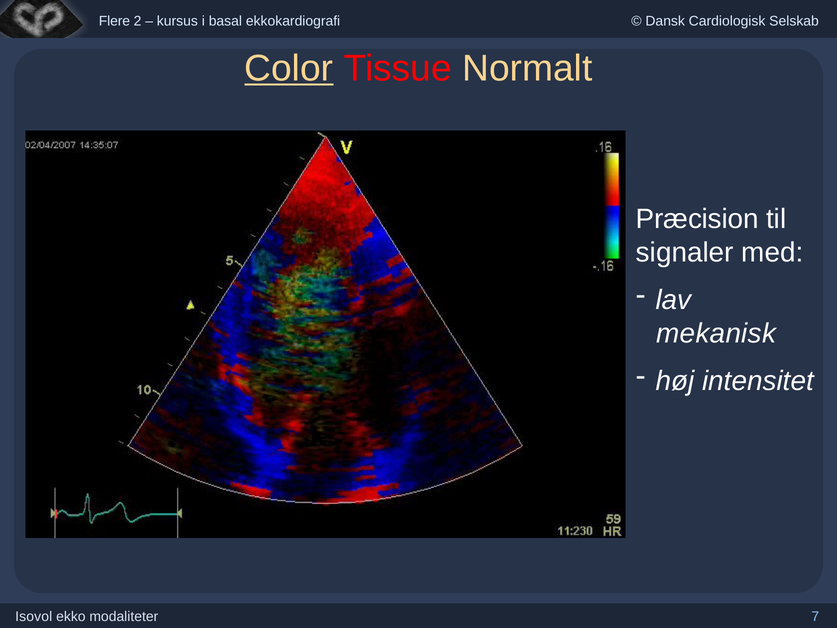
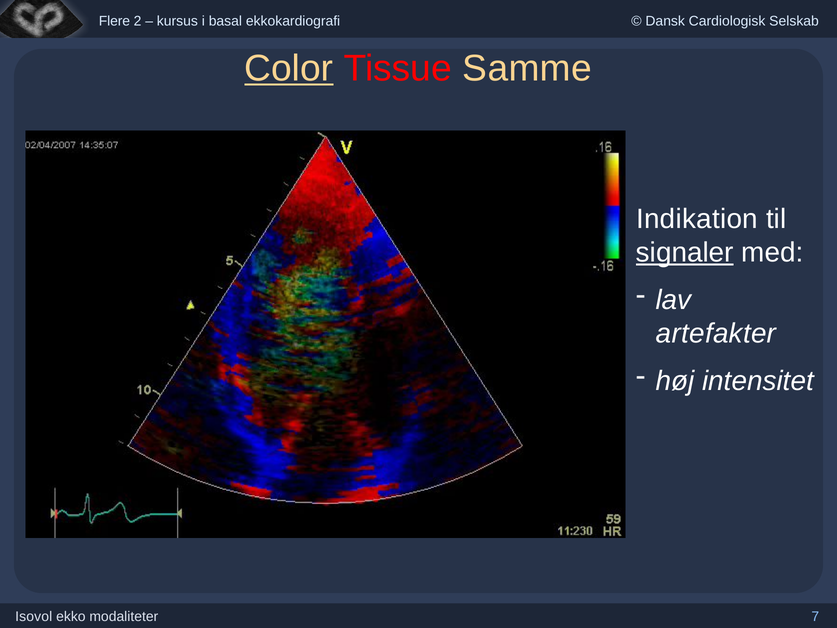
Normalt: Normalt -> Samme (527, 69)
Præcision: Præcision -> Indikation (697, 219)
signaler underline: none -> present (685, 252)
mekanisk: mekanisk -> artefakter (716, 333)
